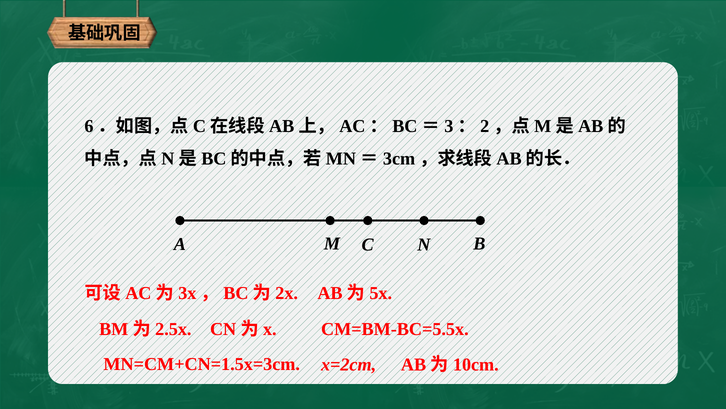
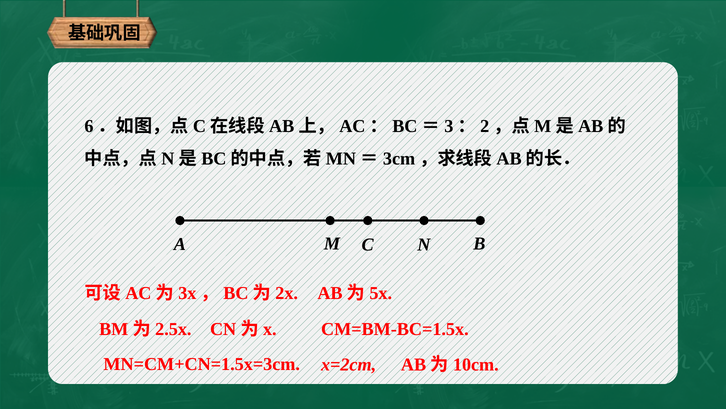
CM=BM-BC=5.5x: CM=BM-BC=5.5x -> CM=BM-BC=1.5x (395, 329)
